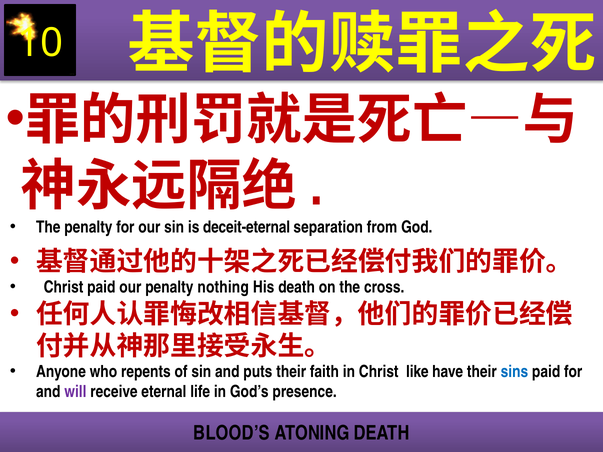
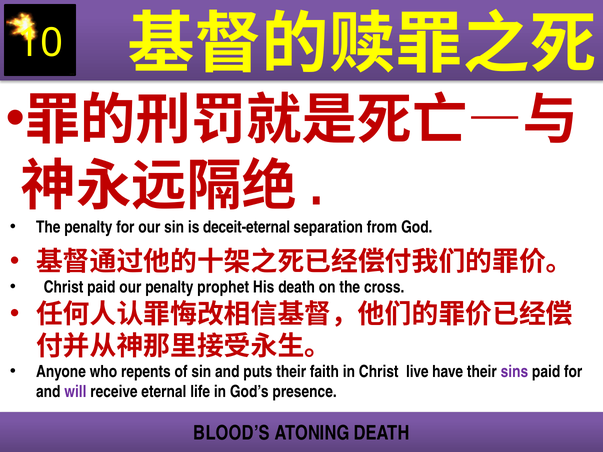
nothing: nothing -> prophet (223, 288)
like: like -> live (417, 372)
sins colour: blue -> purple (514, 372)
